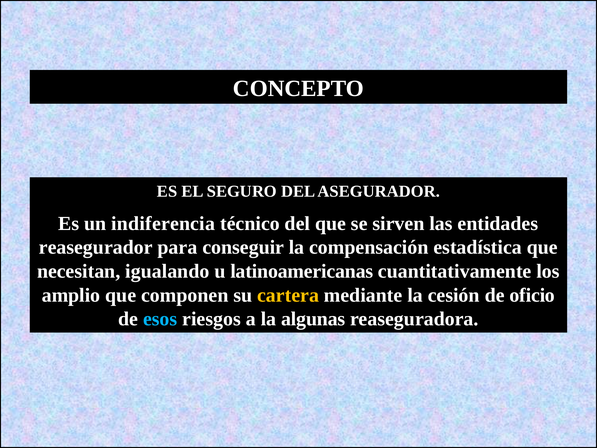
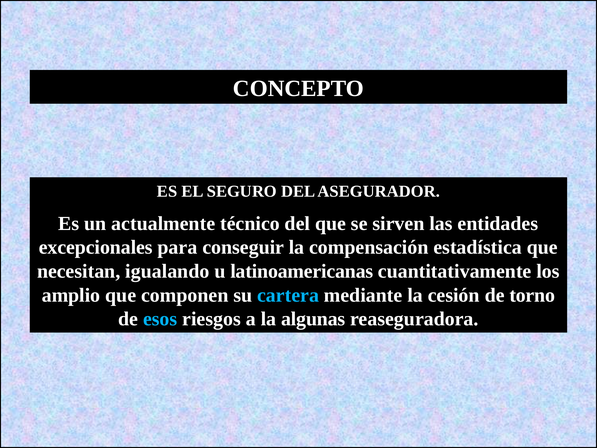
indiferencia: indiferencia -> actualmente (163, 223)
reasegurador: reasegurador -> excepcionales (96, 247)
cartera colour: yellow -> light blue (288, 295)
oficio: oficio -> torno (532, 295)
